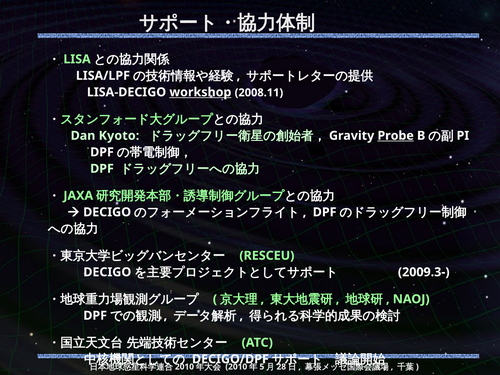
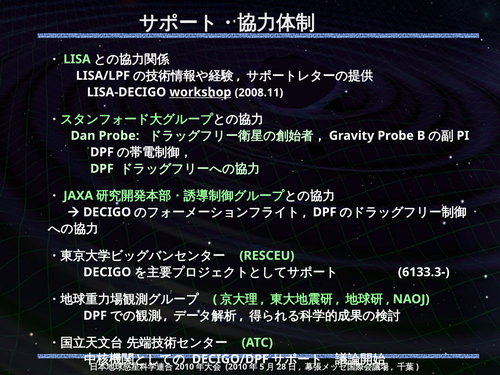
Dan Kyoto: Kyoto -> Probe (119, 136)
Probe underline: present -> none (396, 136)
2009.3-: 2009.3- -> 6133.3- (424, 272)
